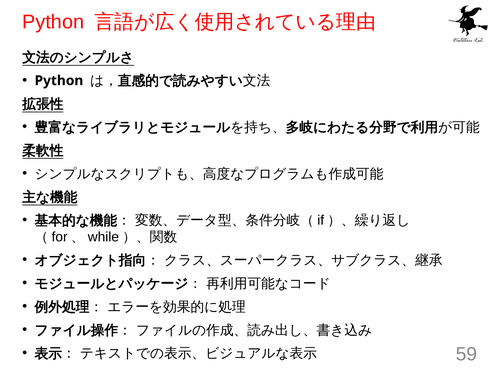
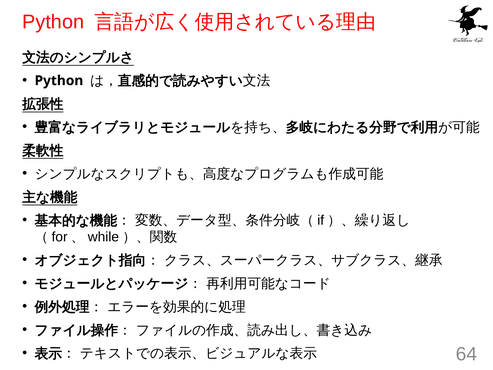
59: 59 -> 64 (467, 354)
